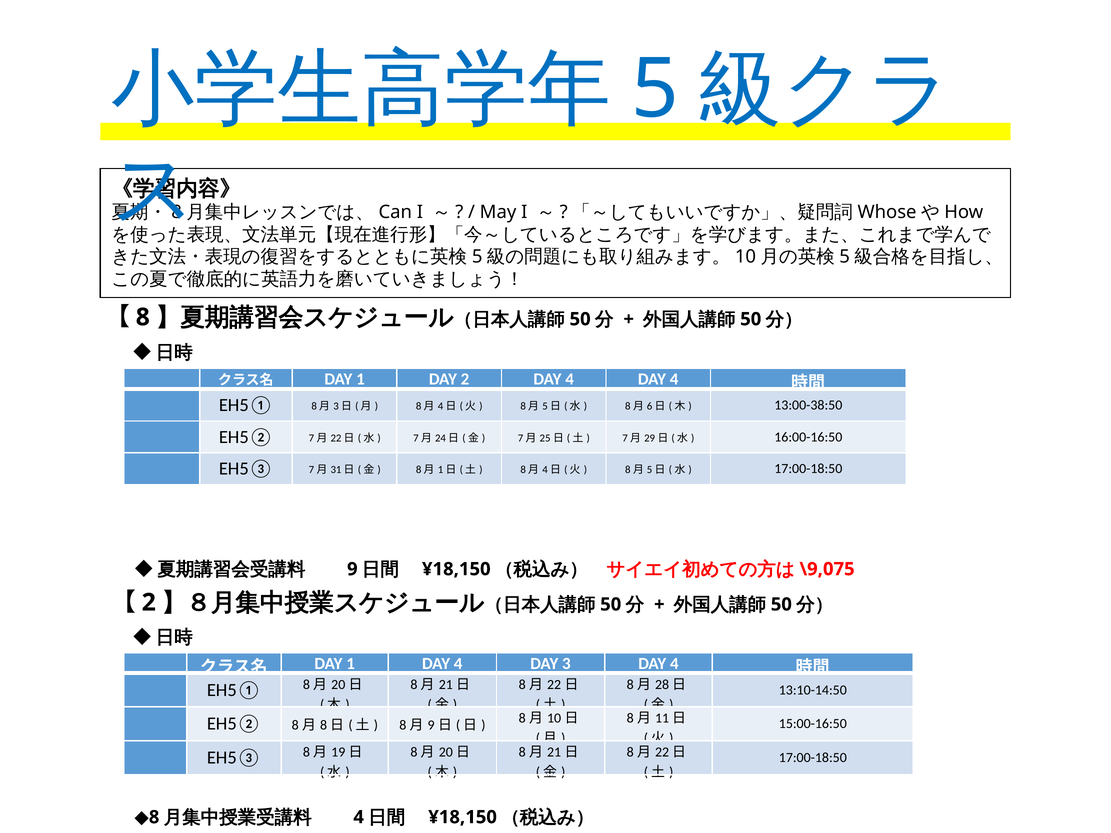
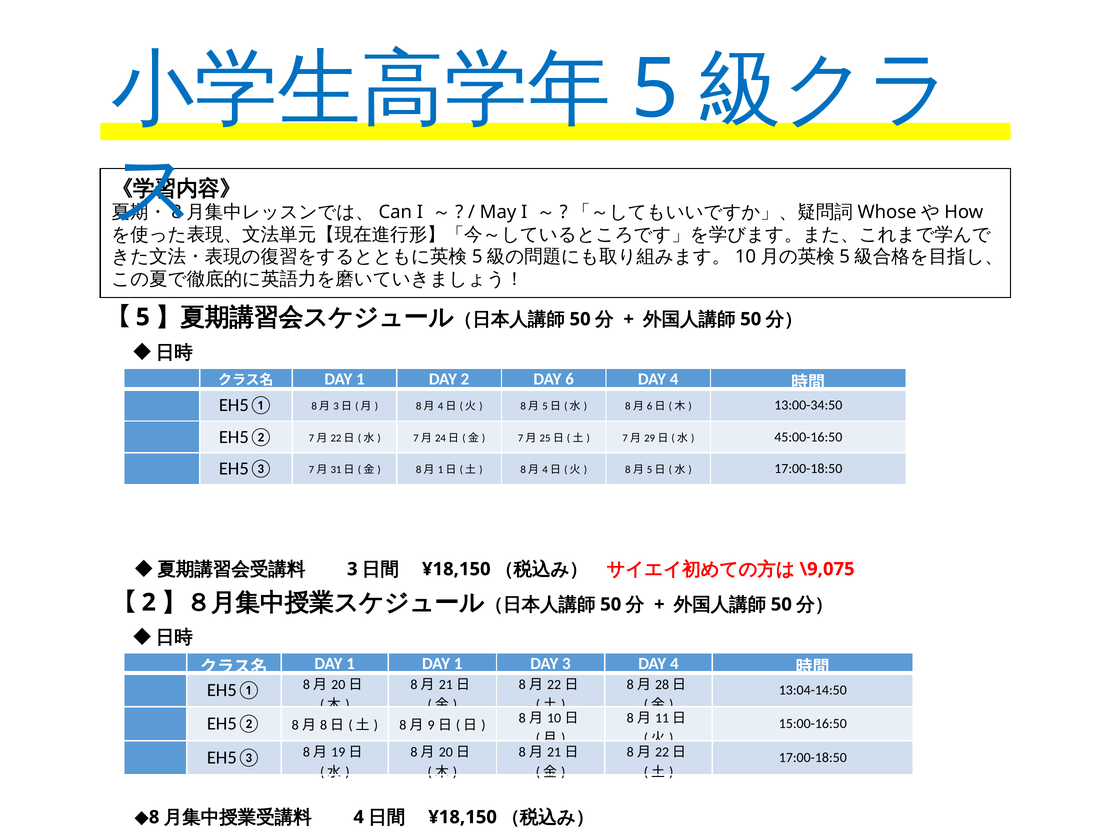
8: 8 -> 5 (143, 317)
2 DAY 4: 4 -> 6 (570, 379)
13:00-38:50: 13:00-38:50 -> 13:00-34:50 (808, 405)
16:00-16:50: 16:00-16:50 -> 45:00-16:50 (808, 437)
9: 9 -> 3 (352, 569)
1 DAY 4: 4 -> 1 (458, 664)
13:10-14:50: 13:10-14:50 -> 13:04-14:50 (813, 690)
